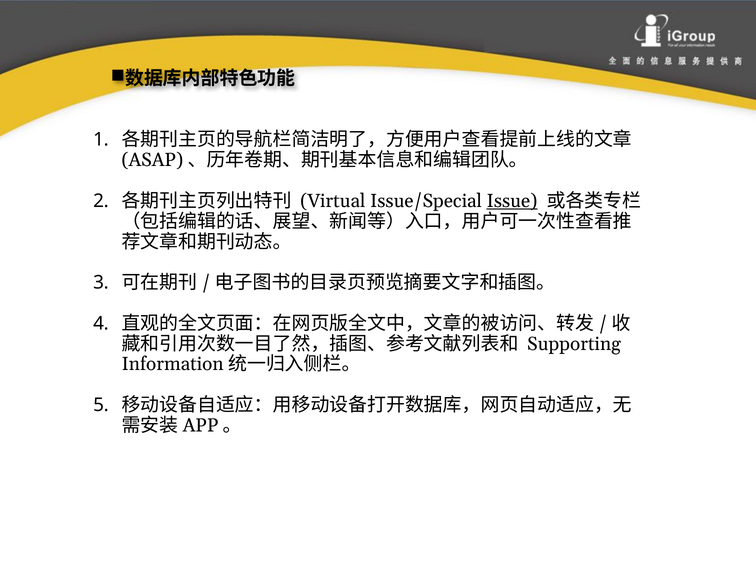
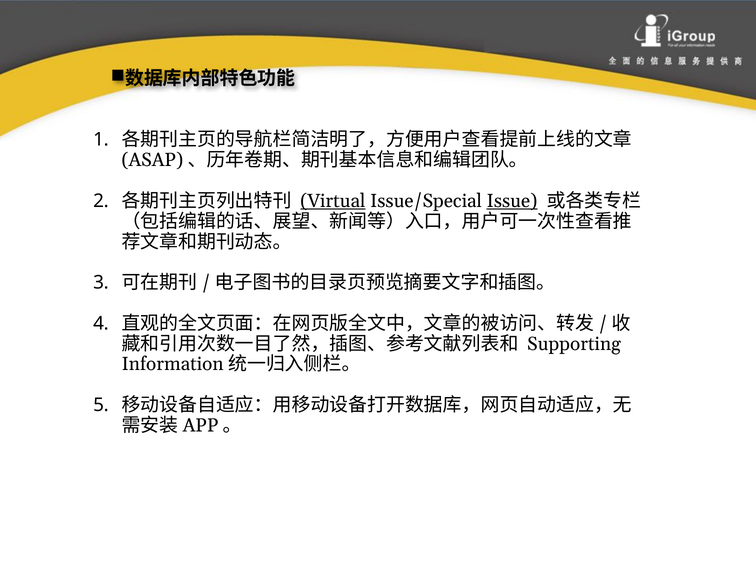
Virtual underline: none -> present (333, 201)
